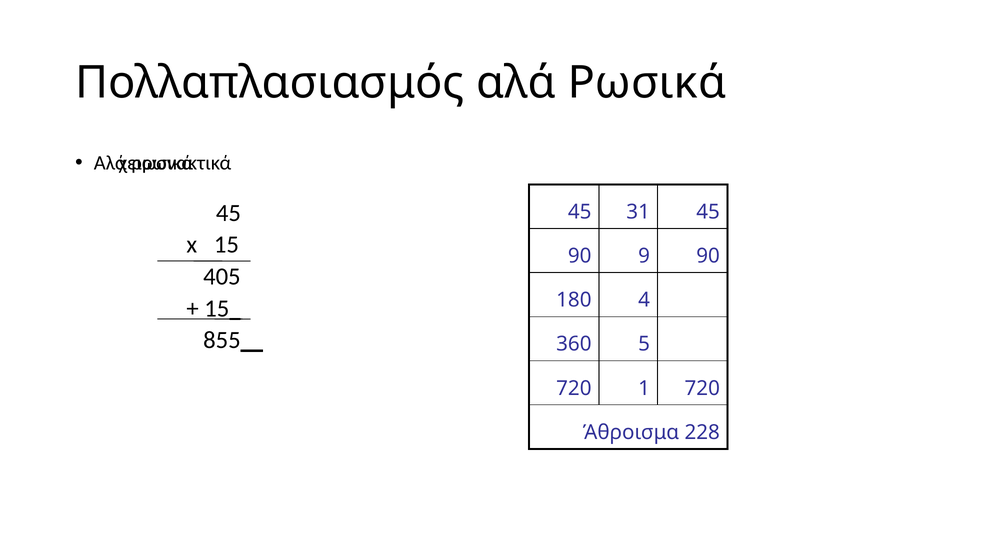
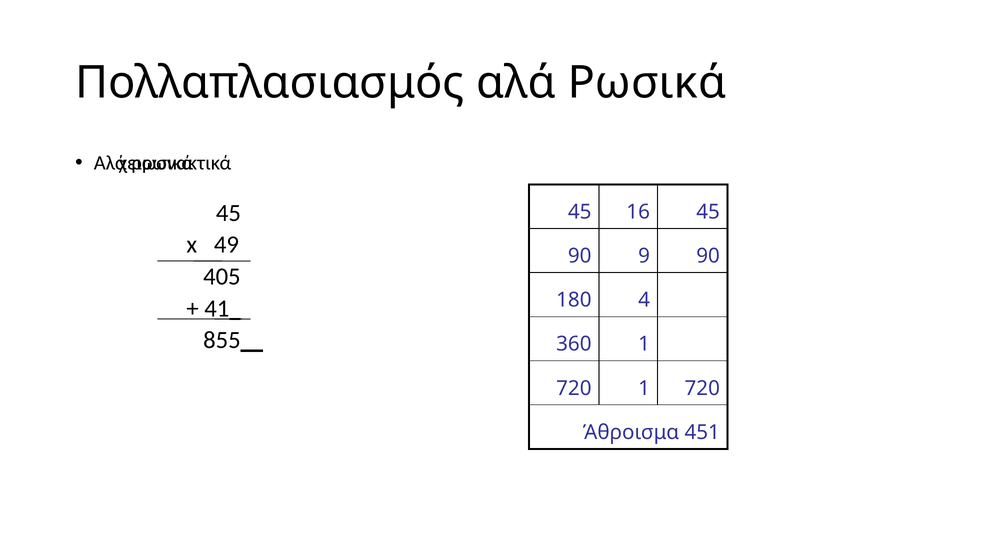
31: 31 -> 16 (638, 212)
x 15: 15 -> 49 (226, 245)
15: 15 -> 41 (217, 308)
360 5: 5 -> 1 (644, 344)
228: 228 -> 451 (702, 432)
